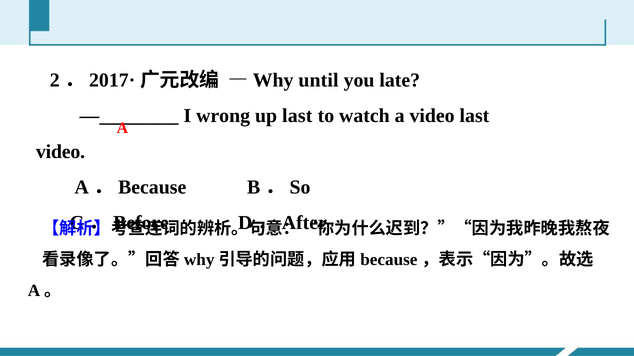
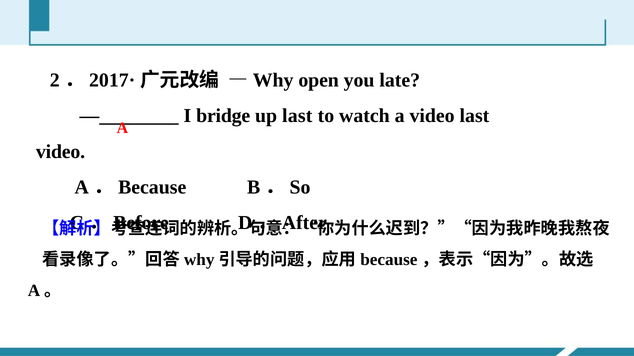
until: until -> open (319, 80)
wrong: wrong -> bridge (223, 116)
